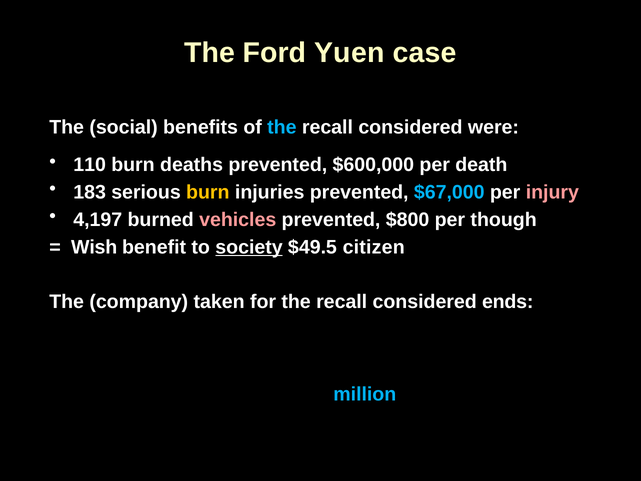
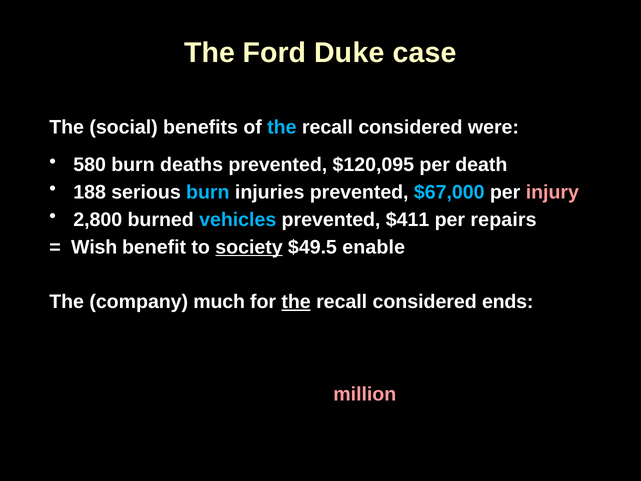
Yuen: Yuen -> Duke (349, 53)
110: 110 -> 580 (90, 165)
$600,000: $600,000 -> $120,095 (373, 165)
183: 183 -> 188 (90, 192)
burn colour: yellow -> light blue (208, 192)
4,197: 4,197 -> 2,800 (98, 220)
vehicles colour: pink -> light blue (238, 220)
$800: $800 -> $411 (408, 220)
though: though -> repairs (504, 220)
citizen: citizen -> enable (374, 247)
taken: taken -> much (219, 302)
the underline: none -> present (296, 302)
million colour: light blue -> pink (365, 394)
